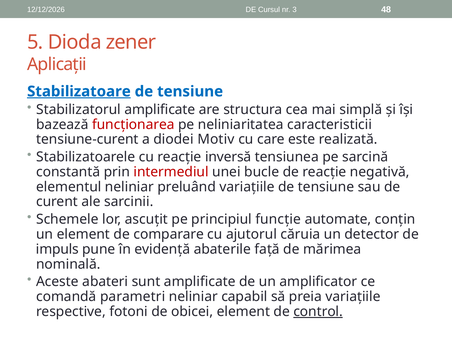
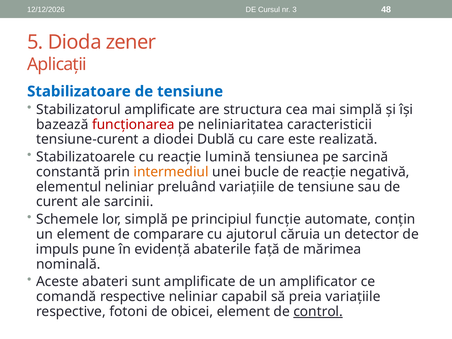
Stabilizatoare underline: present -> none (79, 91)
Motiv: Motiv -> Dublă (216, 139)
inversă: inversă -> lumină (228, 157)
intermediul colour: red -> orange (171, 172)
lor ascuțit: ascuțit -> simplă (146, 219)
comandă parametri: parametri -> respective (133, 297)
